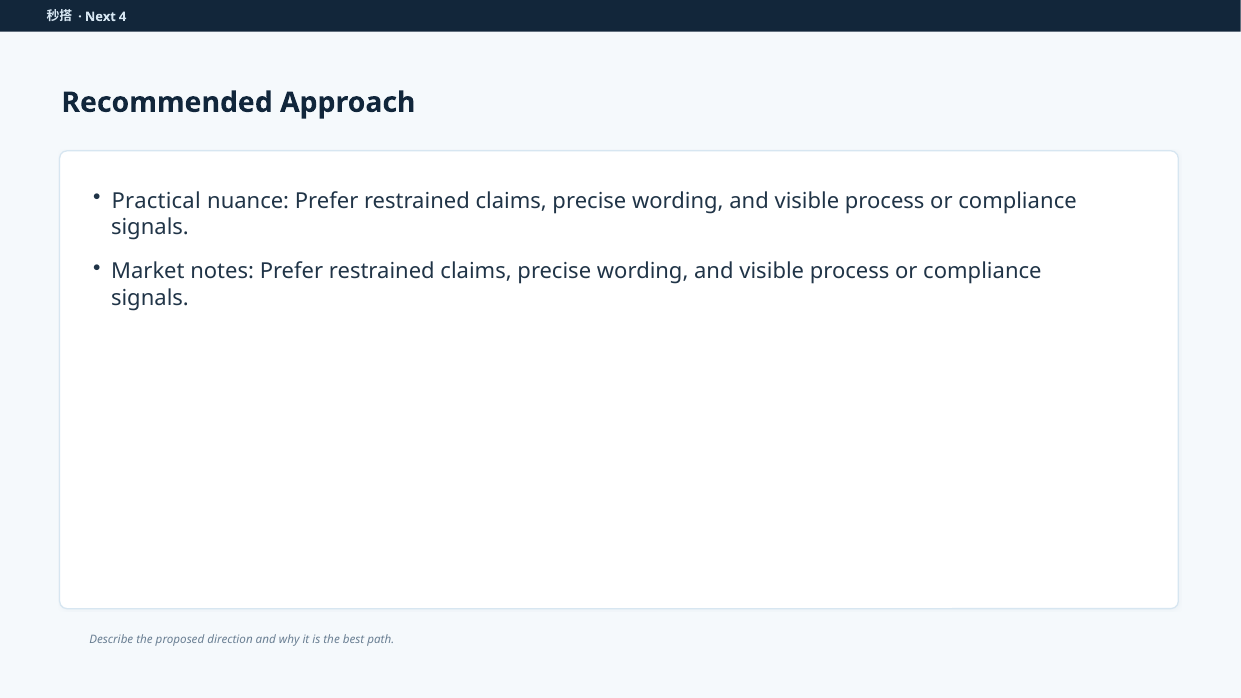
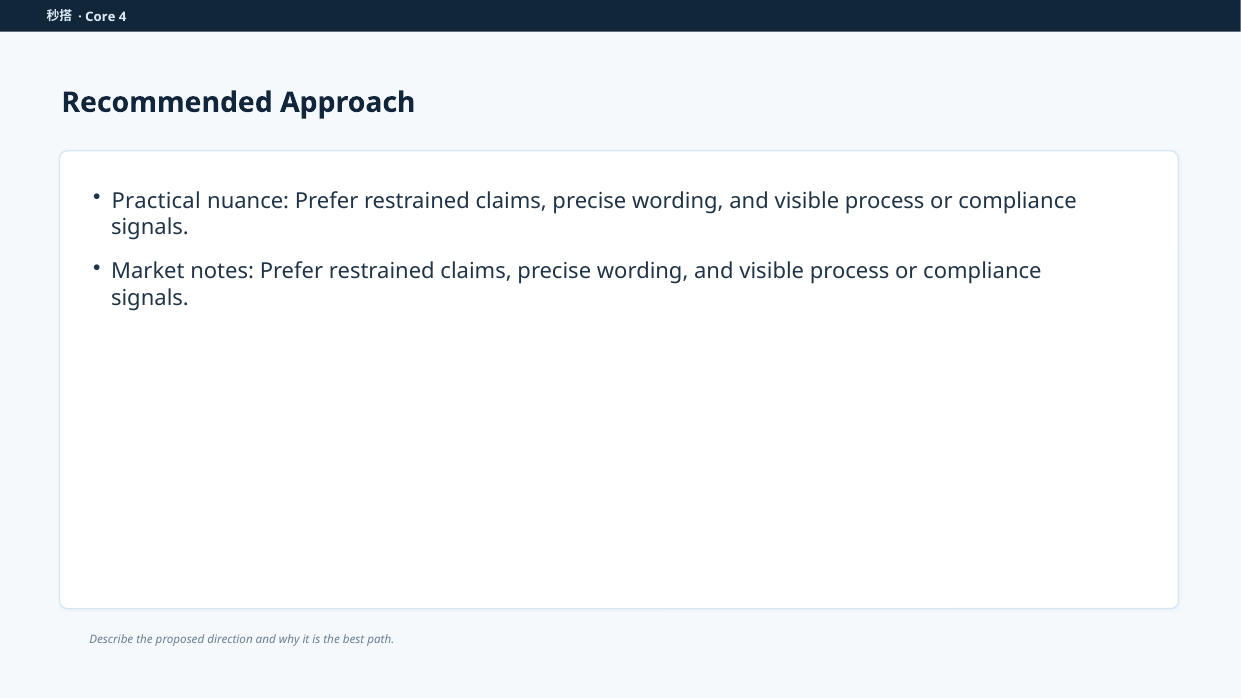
Next: Next -> Core (100, 17)
